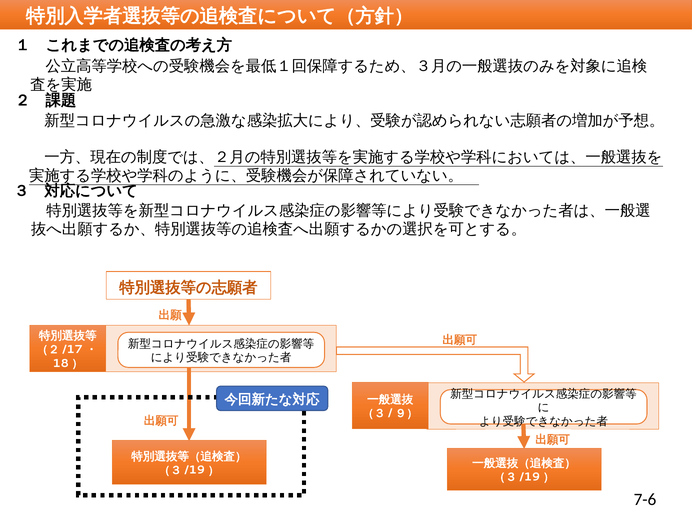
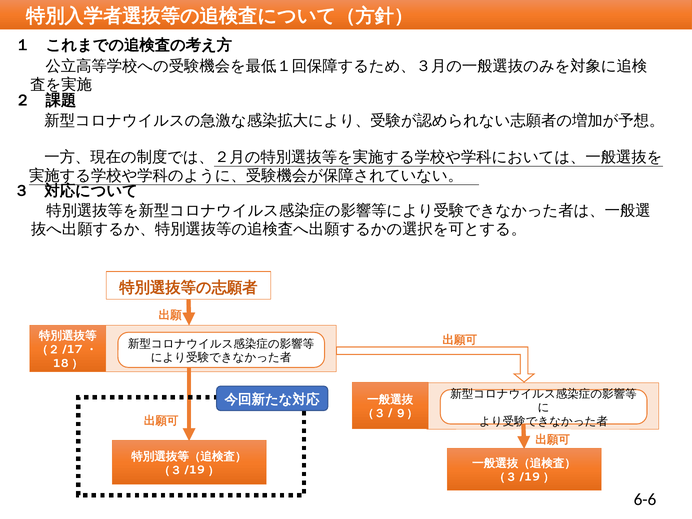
7-6: 7-6 -> 6-6 (645, 499)
